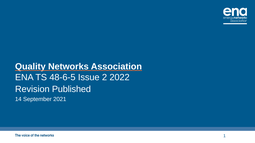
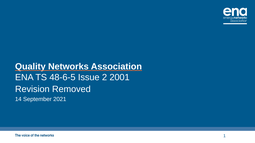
2022: 2022 -> 2001 (120, 78)
Published: Published -> Removed (71, 89)
